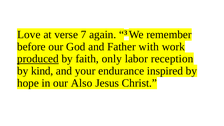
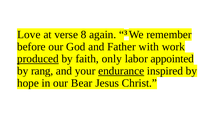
7: 7 -> 8 (84, 35)
reception: reception -> appointed (172, 59)
kind: kind -> rang (42, 71)
endurance underline: none -> present (121, 71)
Also: Also -> Bear (82, 83)
